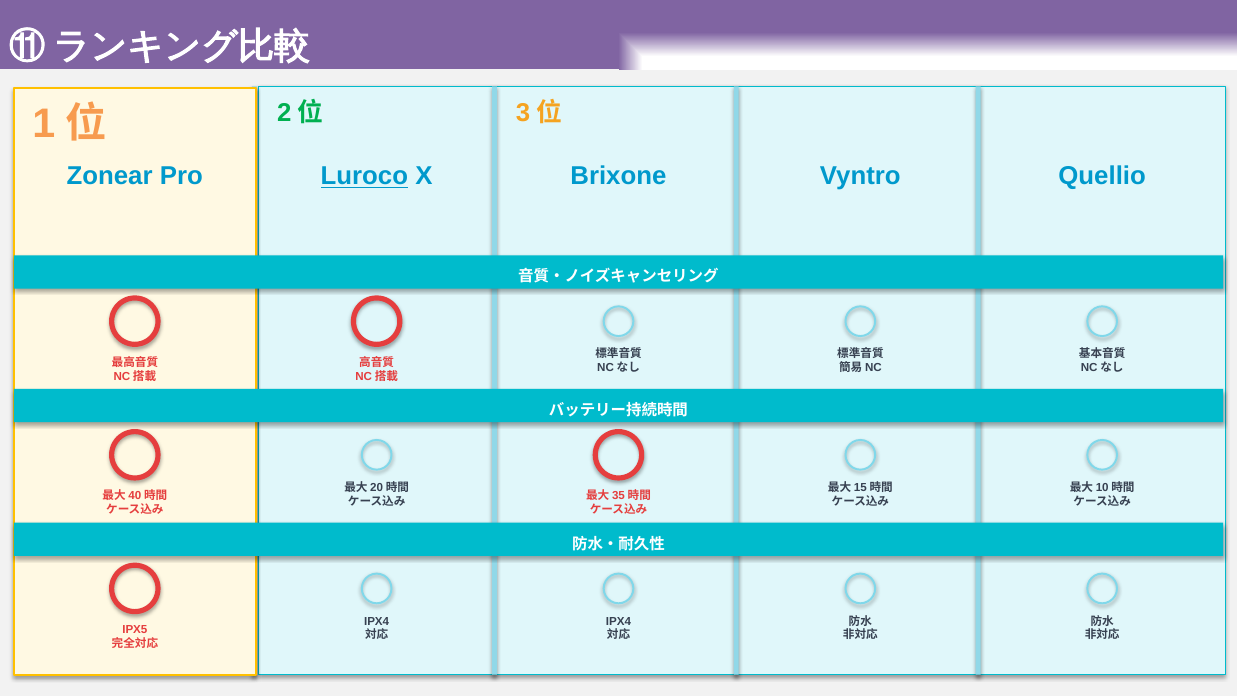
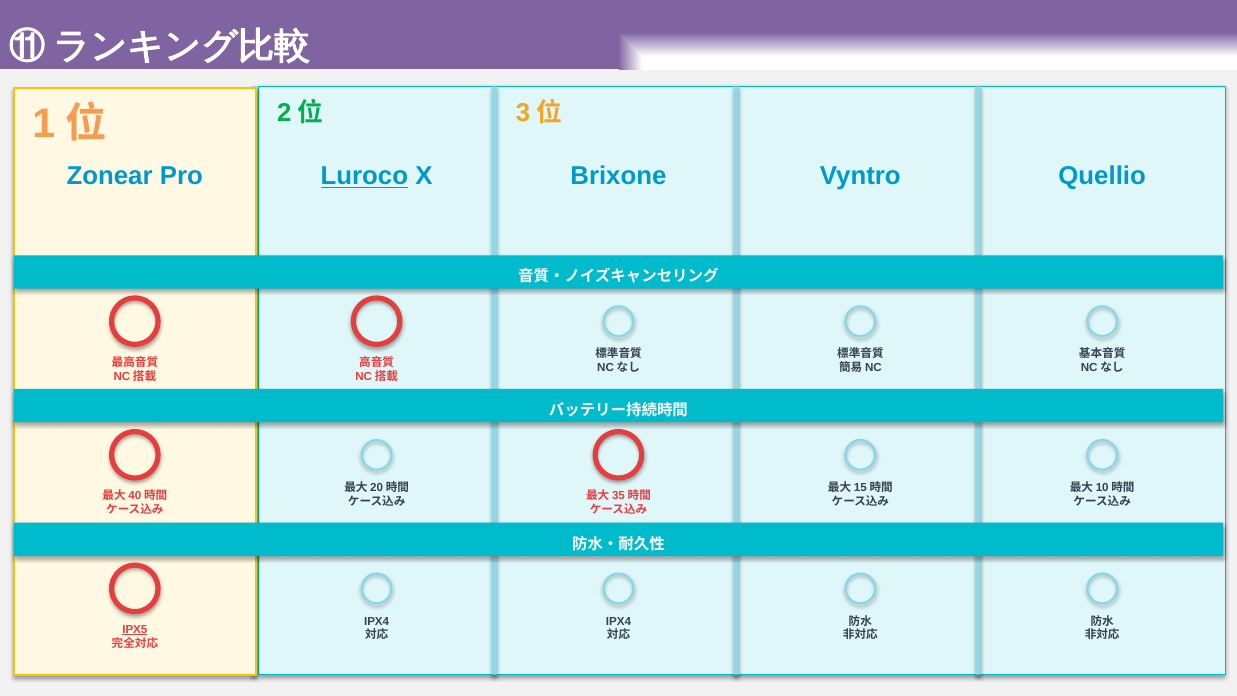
IPX5 underline: none -> present (135, 630)
